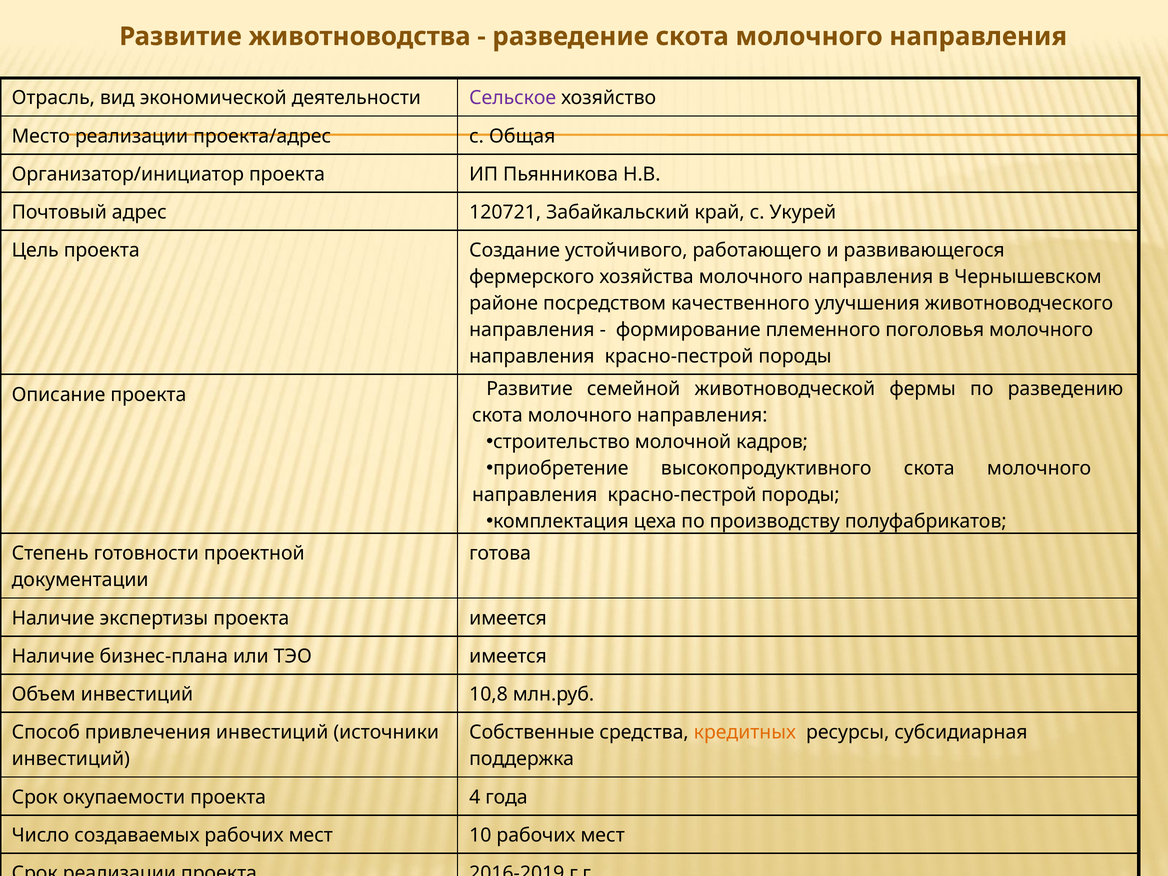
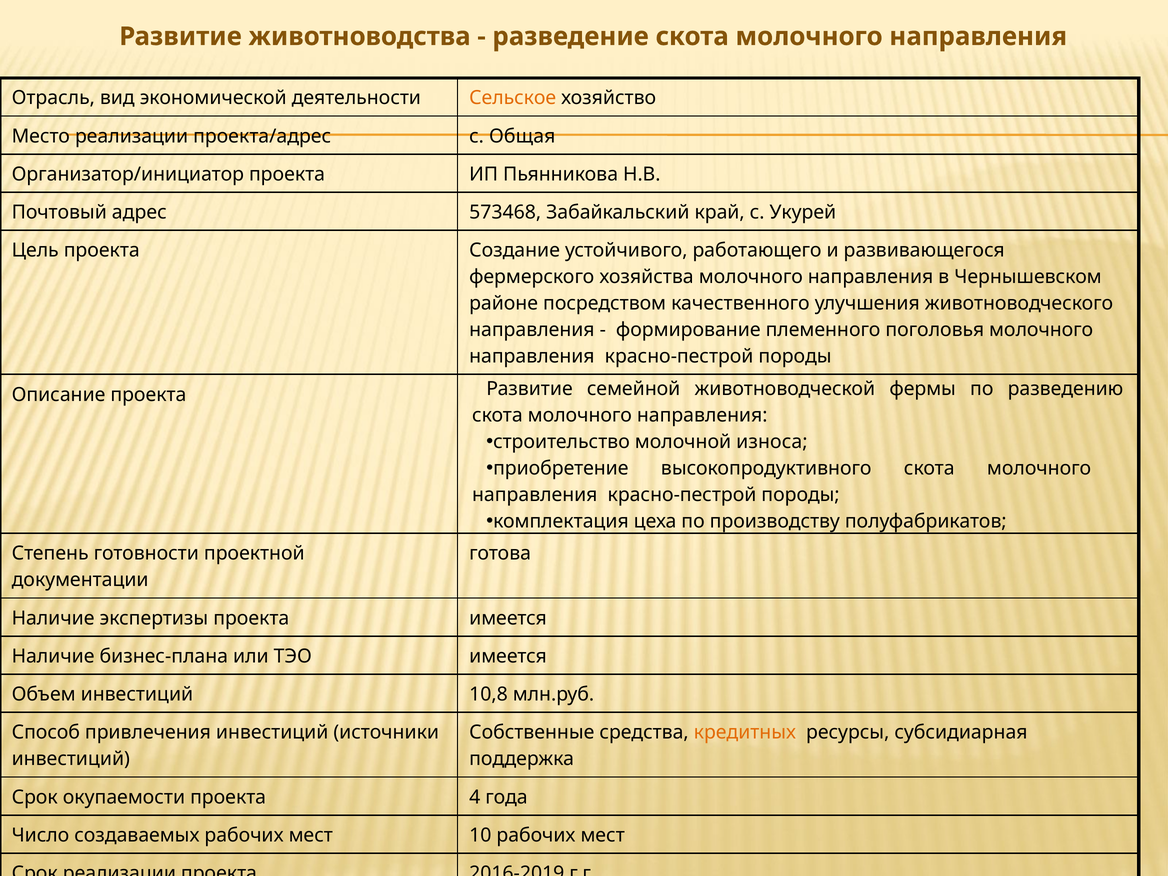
Сельское colour: purple -> orange (513, 98)
120721: 120721 -> 573468 (505, 212)
кадров: кадров -> износа (772, 442)
